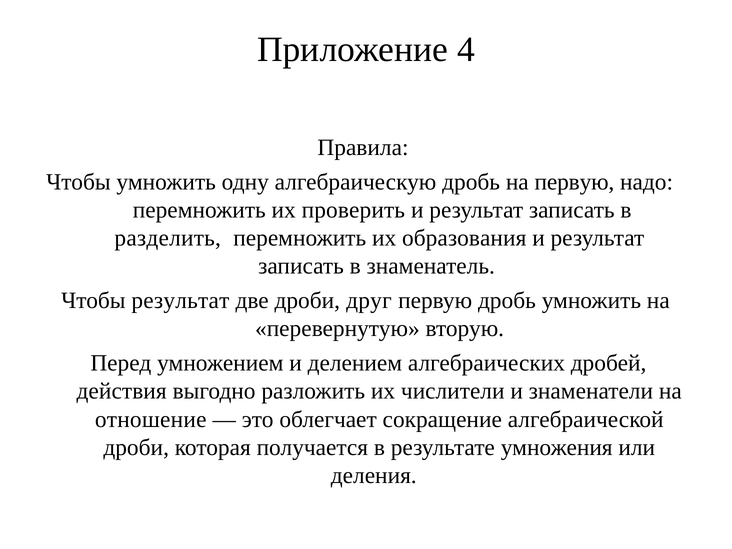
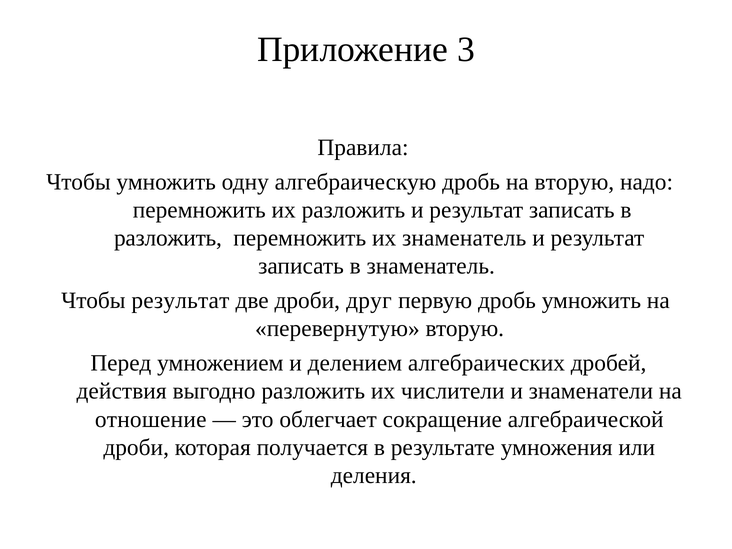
4: 4 -> 3 (466, 49)
на первую: первую -> вторую (574, 182)
их проверить: проверить -> разложить (353, 210)
разделить: разделить -> разложить (168, 238)
их образования: образования -> знаменатель (464, 238)
